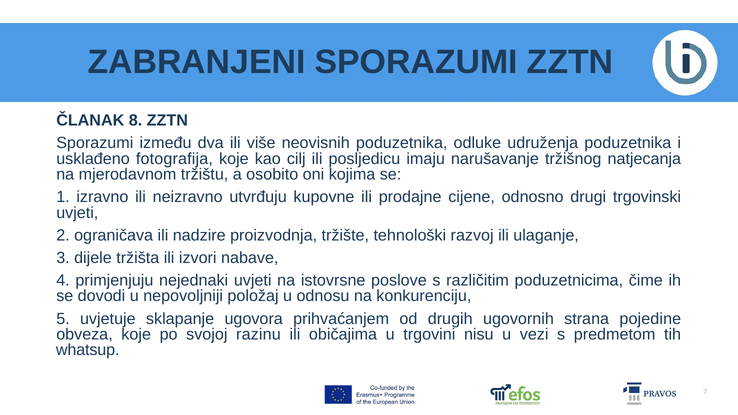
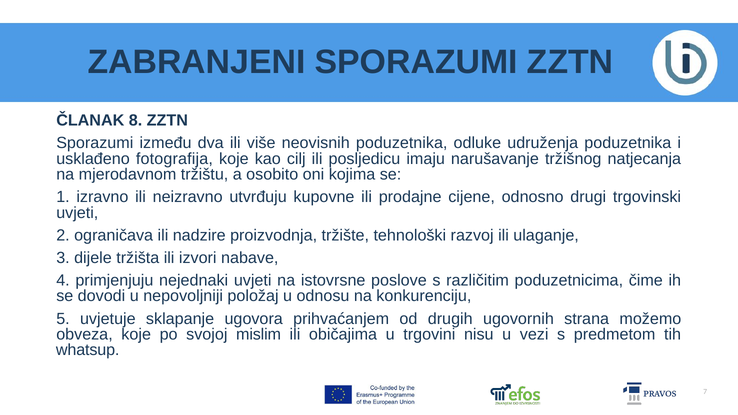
pojedine: pojedine -> možemo (650, 319)
razinu: razinu -> mislim (259, 335)
